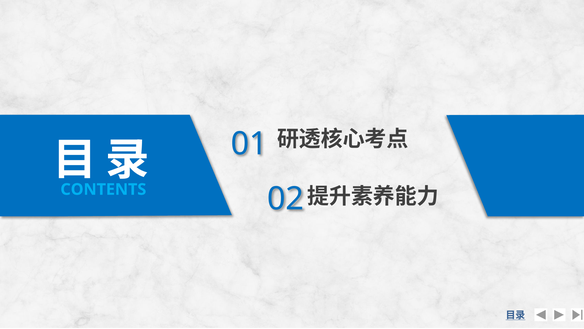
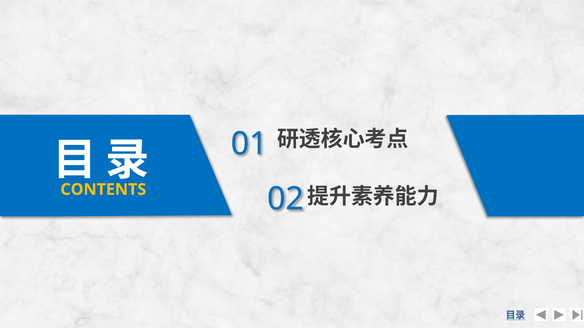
CONTENTS colour: light blue -> yellow (103, 189)
